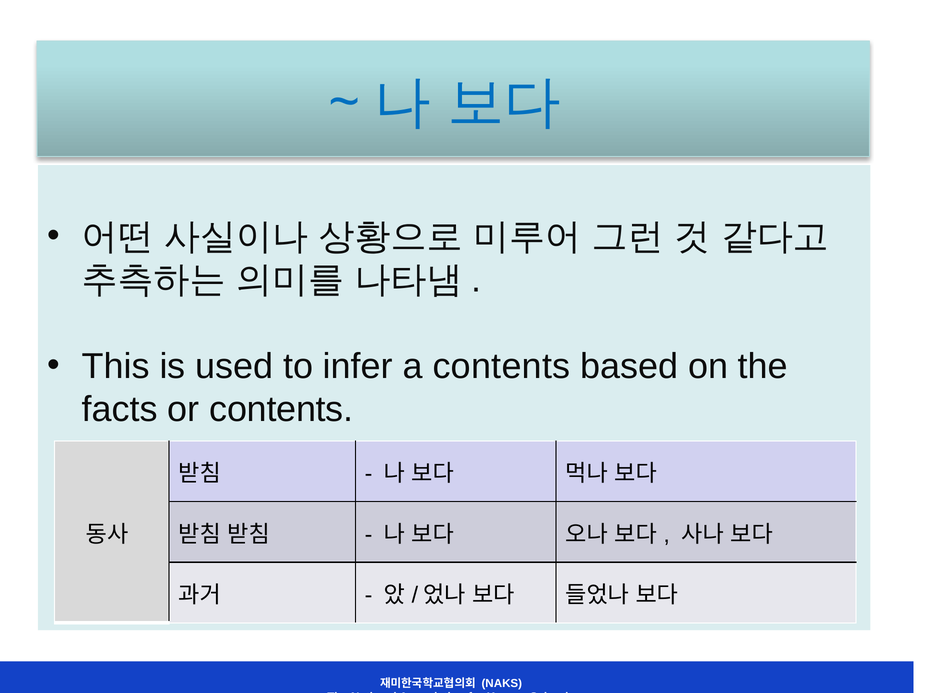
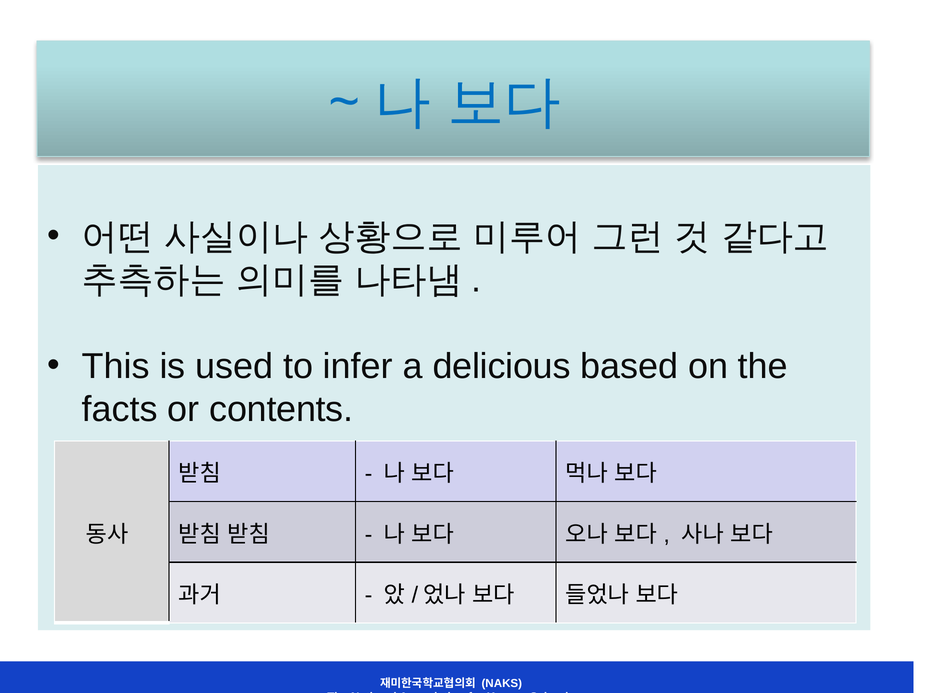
a contents: contents -> delicious (502, 367)
